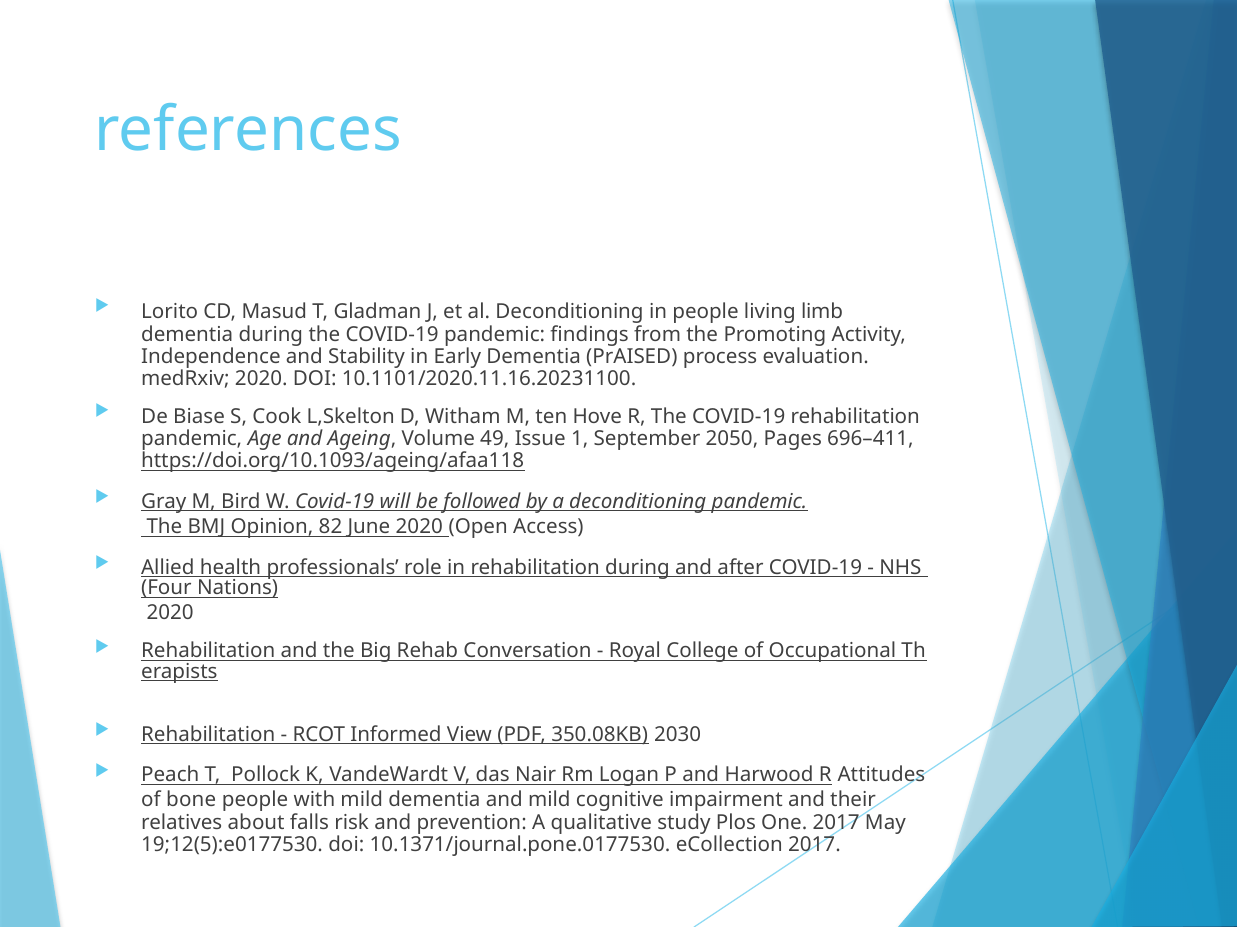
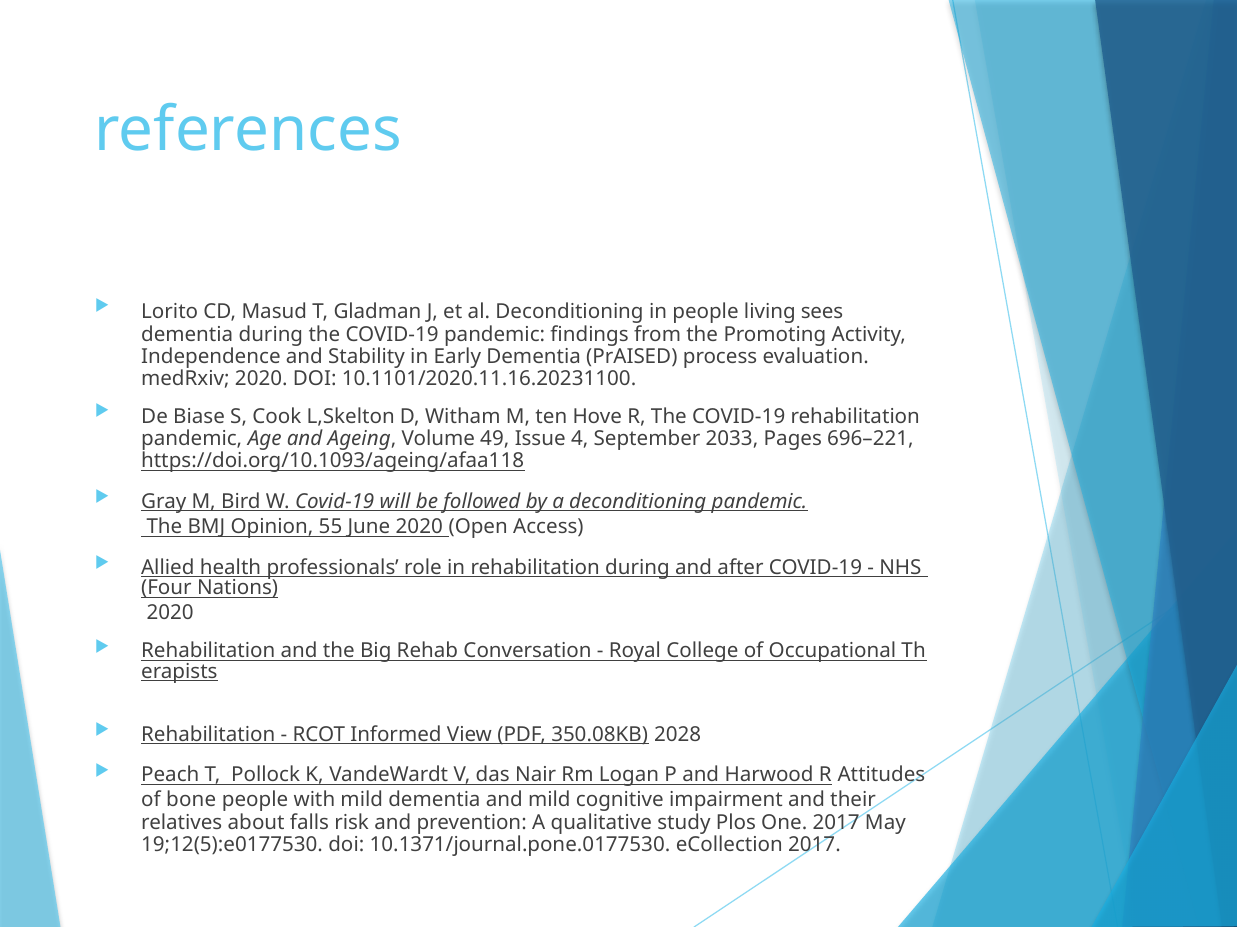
limb: limb -> sees (822, 312)
1: 1 -> 4 (580, 439)
2050: 2050 -> 2033 (732, 439)
696–411: 696–411 -> 696–221 (870, 439)
82: 82 -> 55 (330, 527)
2030: 2030 -> 2028 (678, 735)
